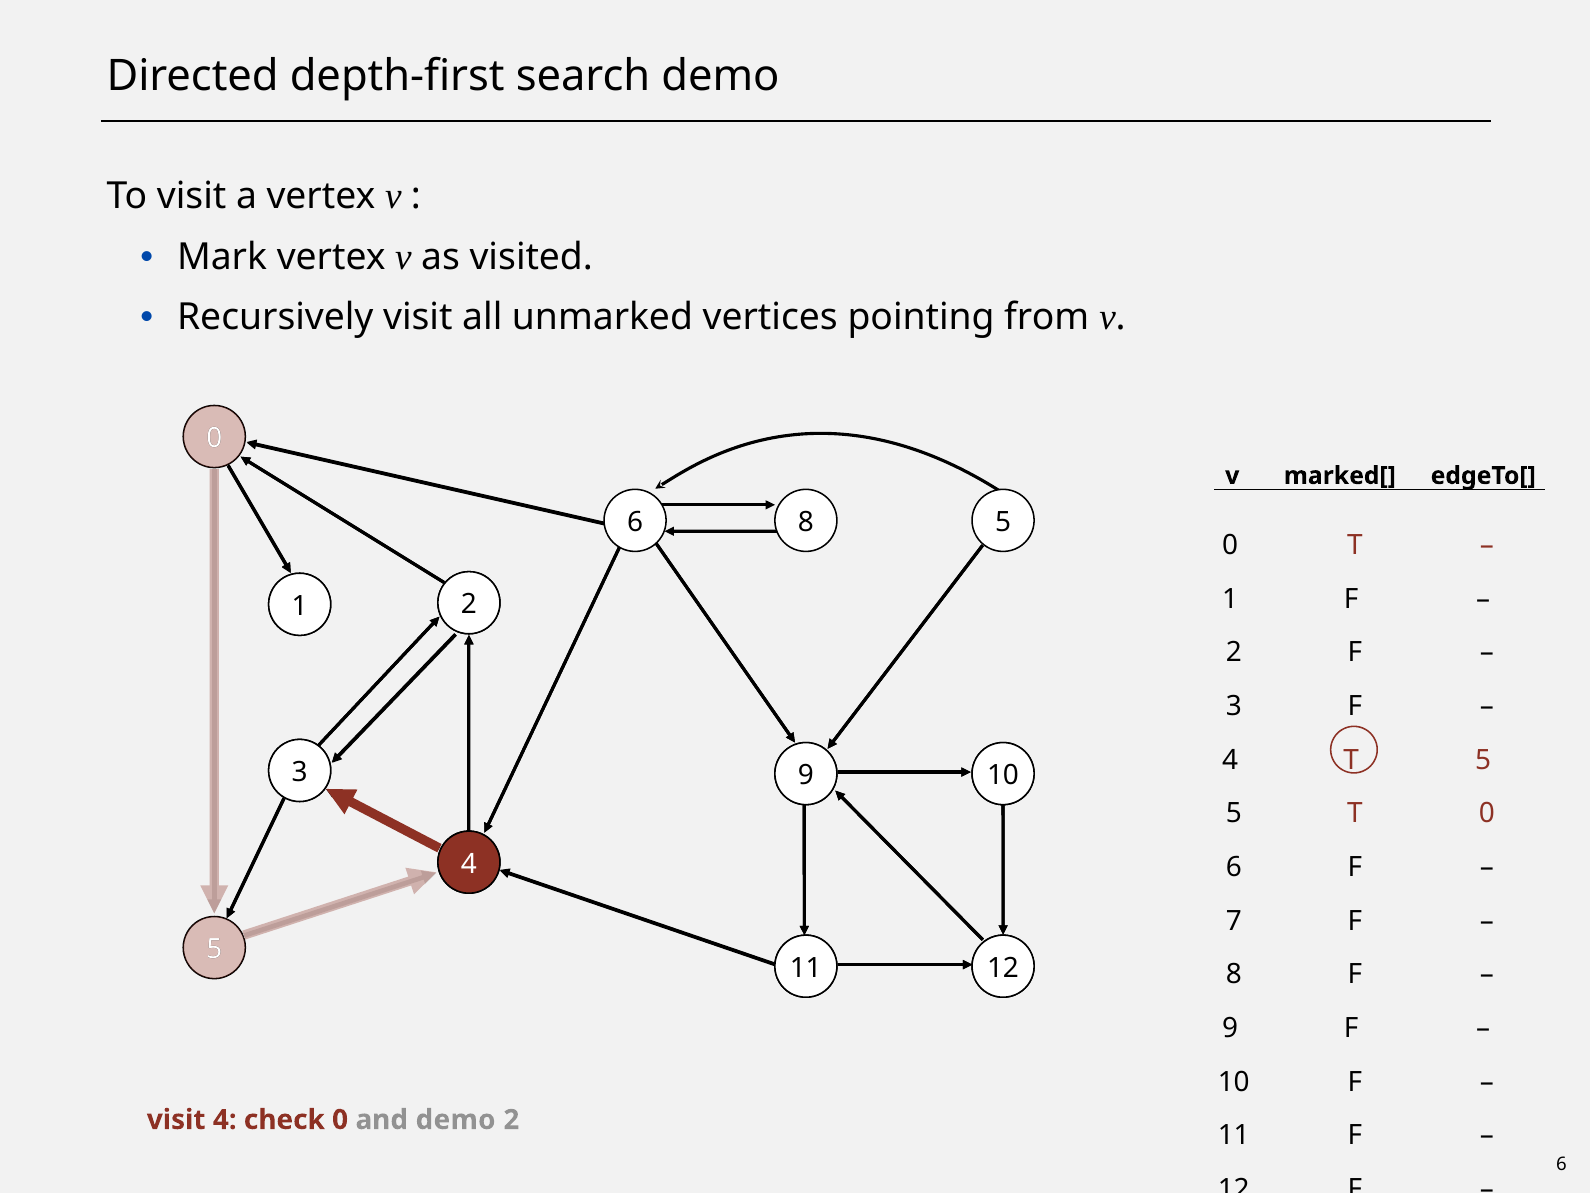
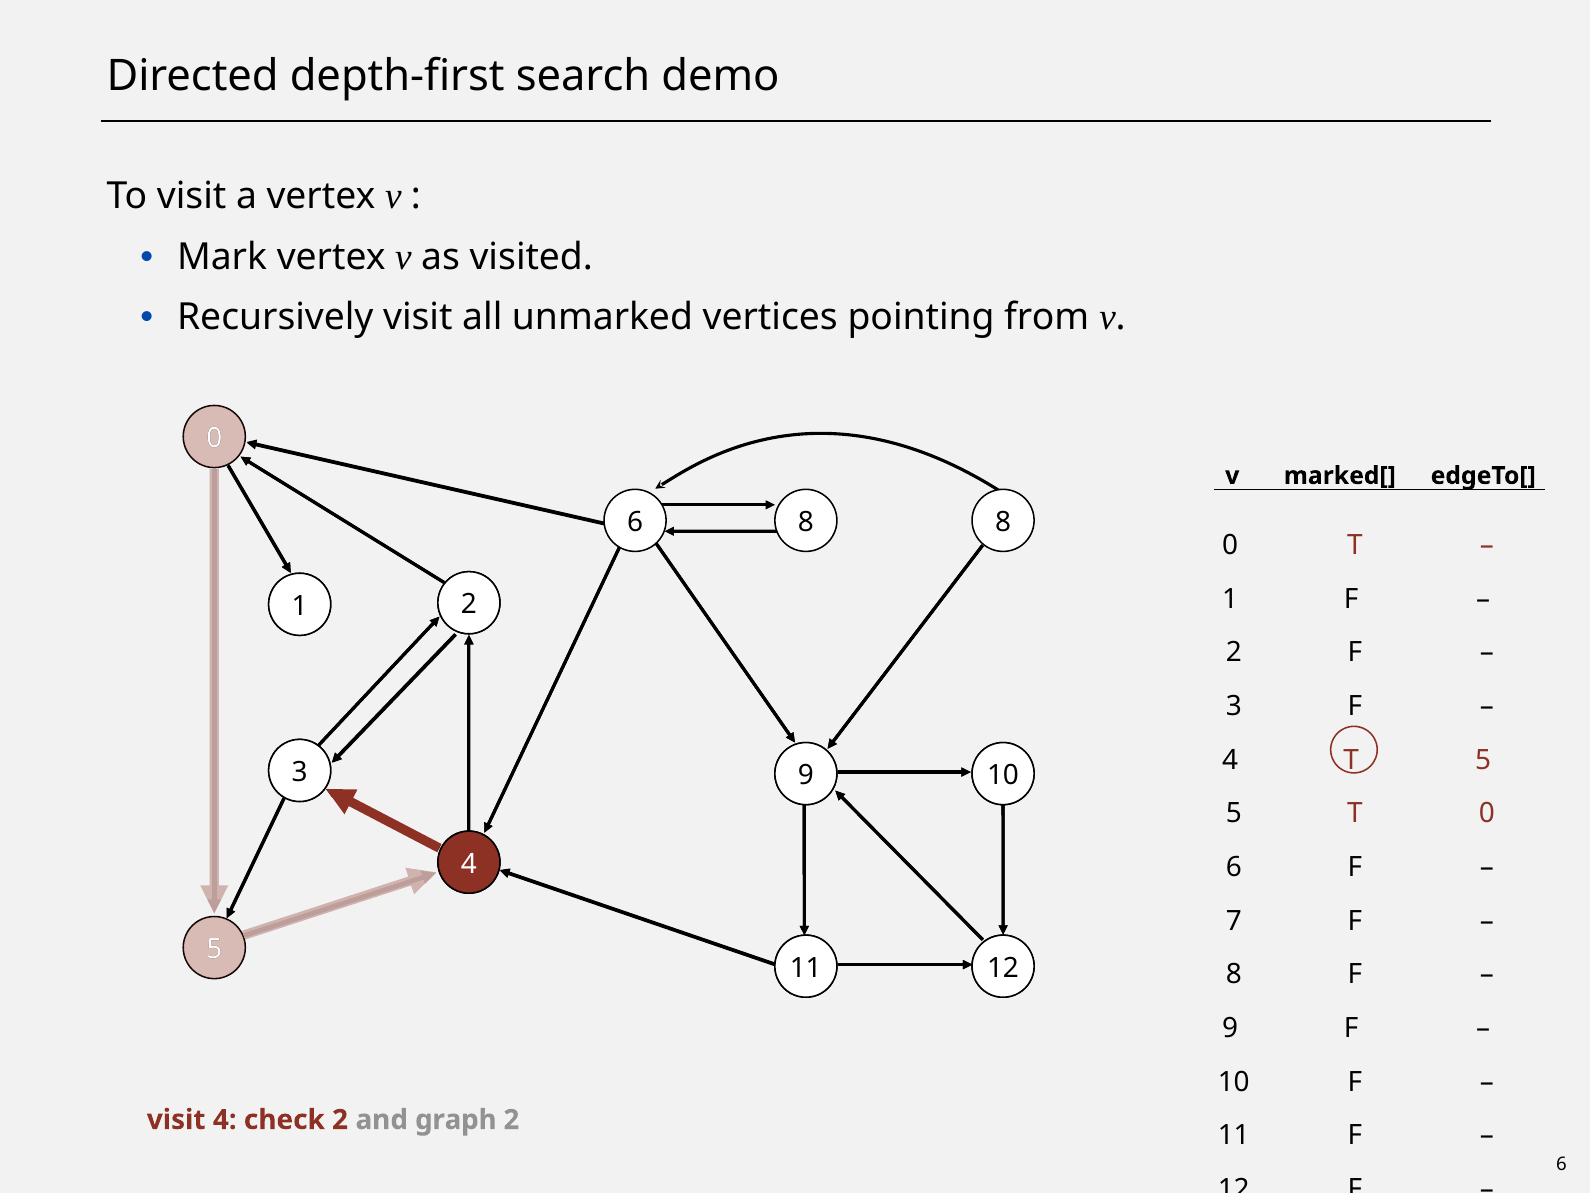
8 5: 5 -> 8 (1003, 522)
check 0: 0 -> 2 (340, 1119)
and demo: demo -> graph (456, 1119)
